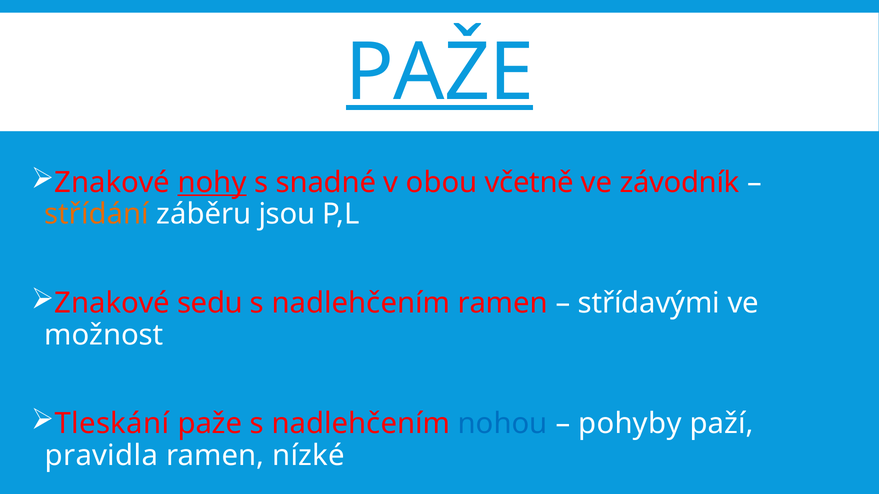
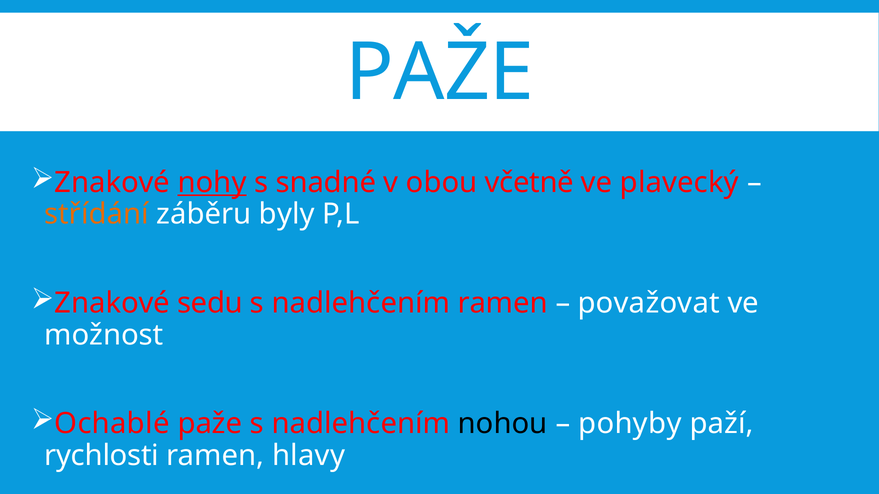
PAŽE underline: present -> none (440, 73)
závodník: závodník -> plavecký (679, 183)
jsou: jsou -> byly (287, 214)
střídavými: střídavými -> považovat (649, 303)
Tleskání: Tleskání -> Ochablé (112, 424)
nohou colour: blue -> black (503, 424)
pravidla: pravidla -> rychlosti (102, 456)
nízké: nízké -> hlavy (309, 456)
